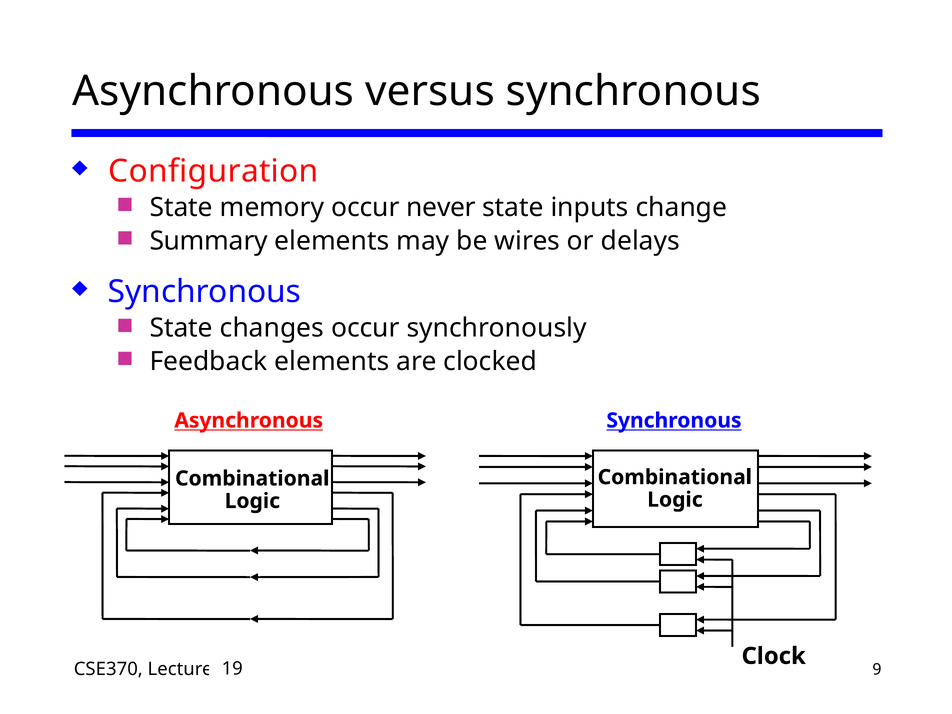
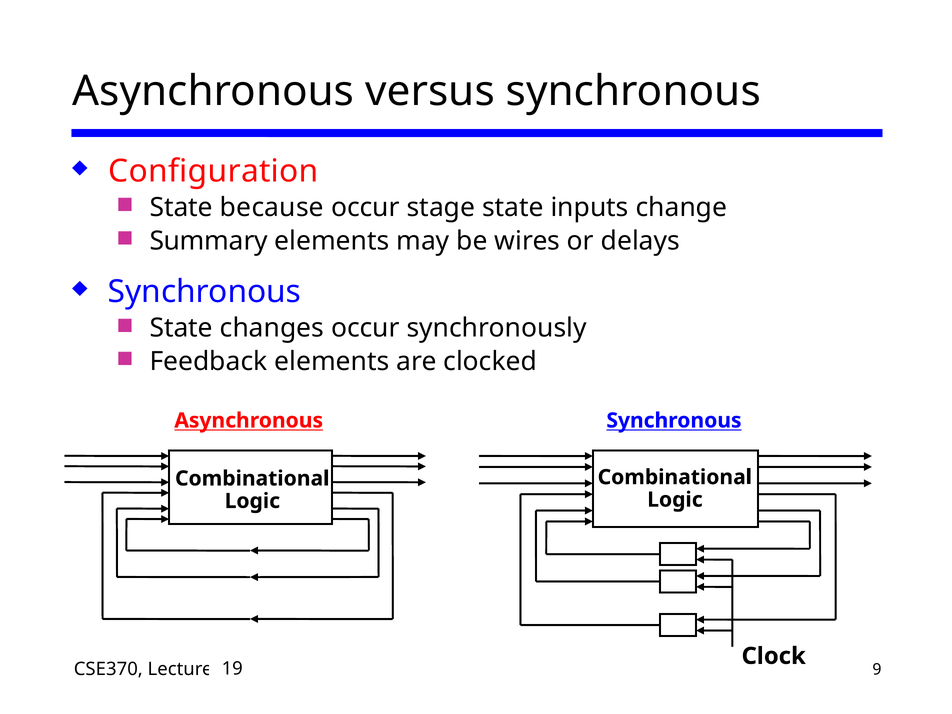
memory: memory -> because (272, 207)
never: never -> stage (441, 207)
